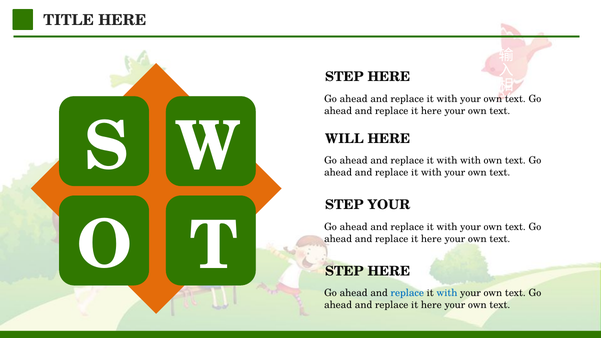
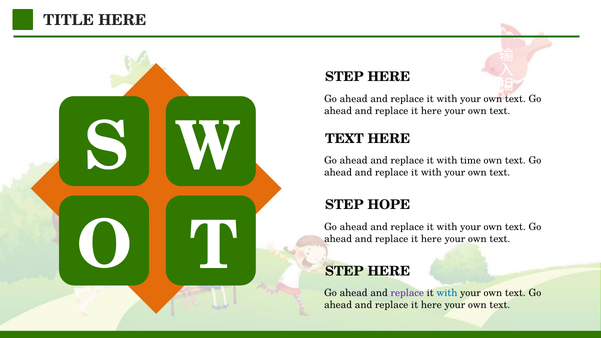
WILL: WILL -> TEXT (344, 139)
with with: with -> time (470, 161)
STEP YOUR: YOUR -> HOPE (389, 205)
replace colour: blue -> purple (407, 293)
